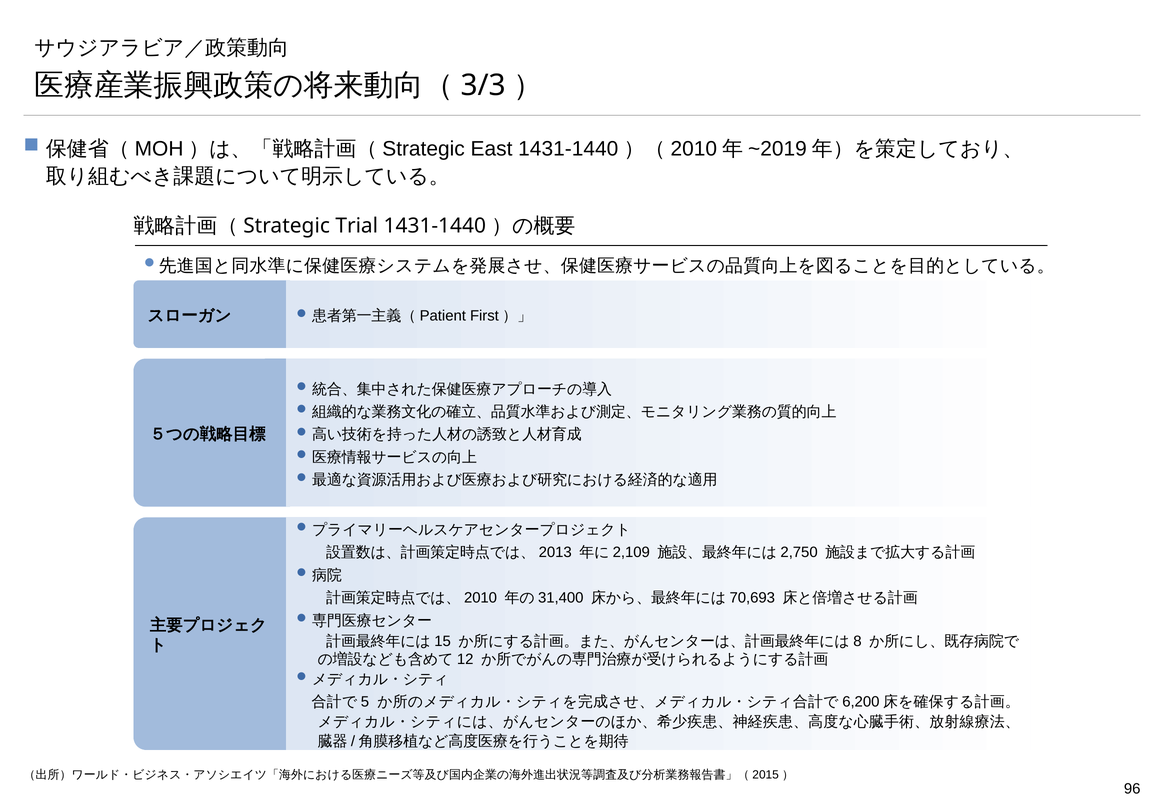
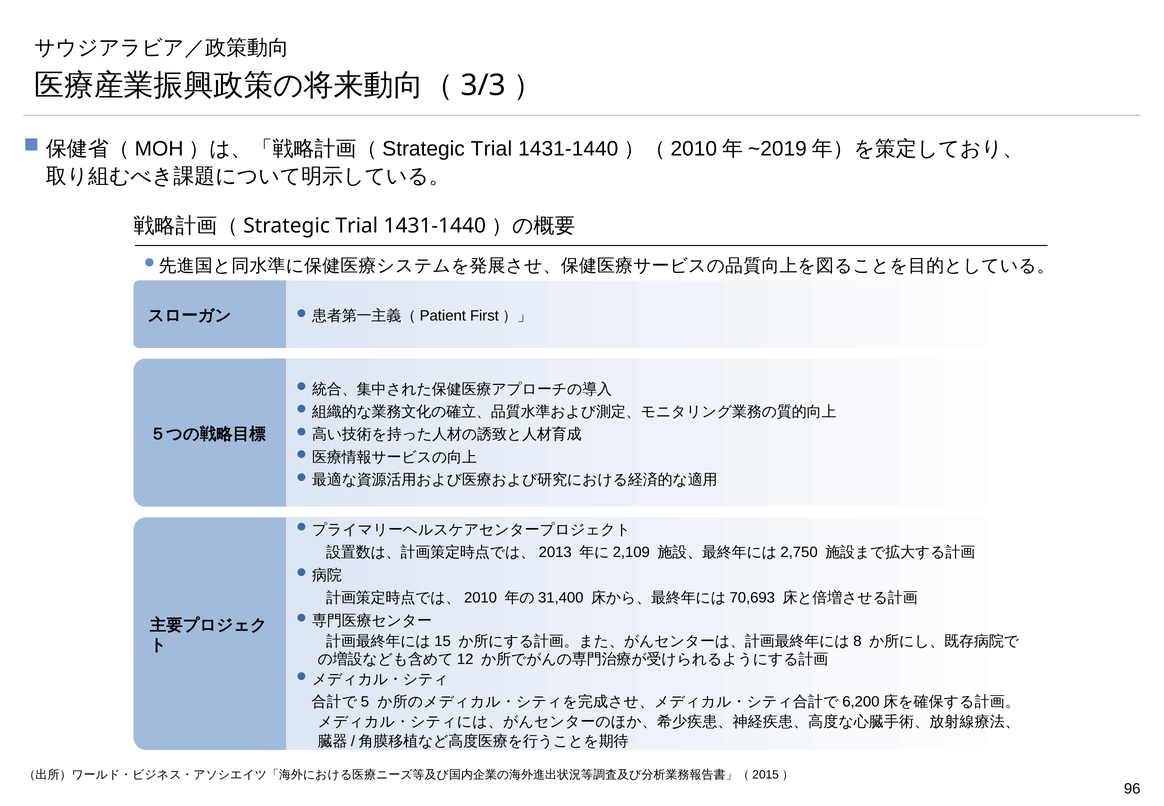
East: East -> Trial (491, 149)
